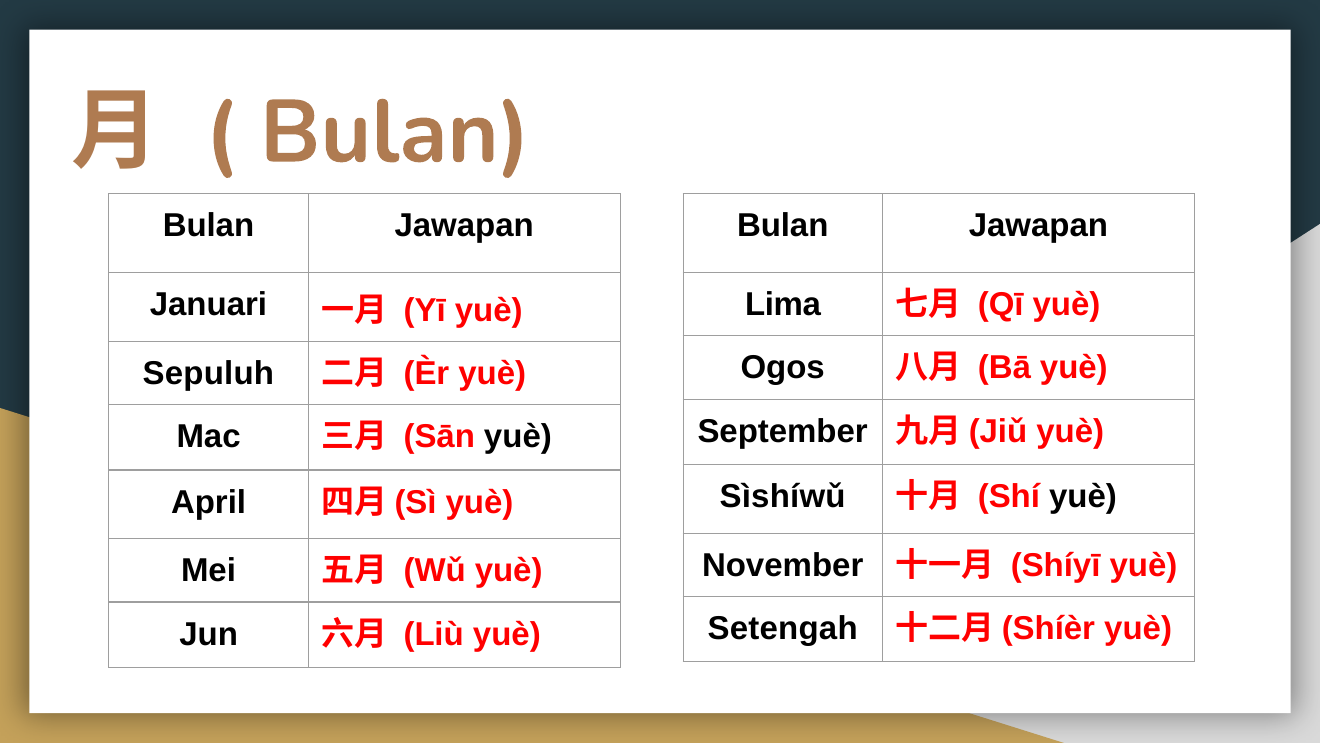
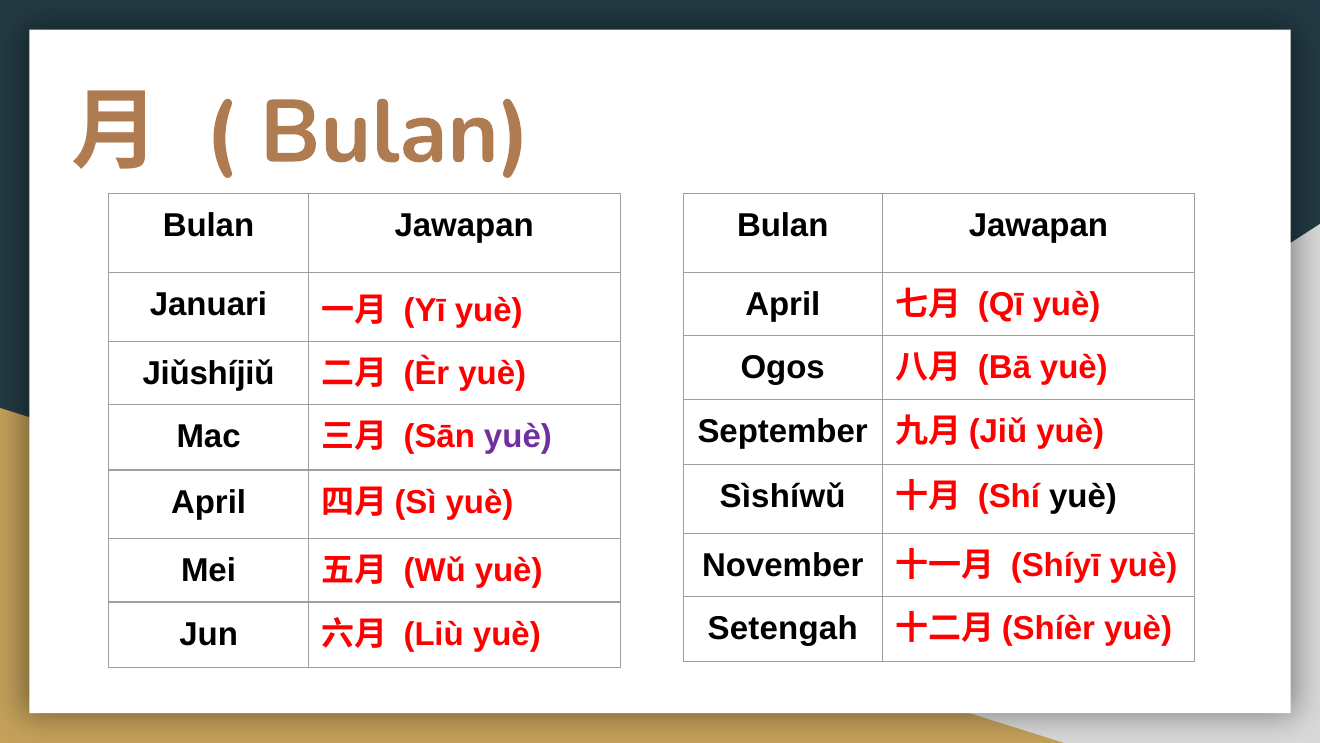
Lima: Lima -> April (783, 305)
Sepuluh: Sepuluh -> Jiǔshíjiǔ (209, 373)
yuè colour: black -> purple (518, 437)
